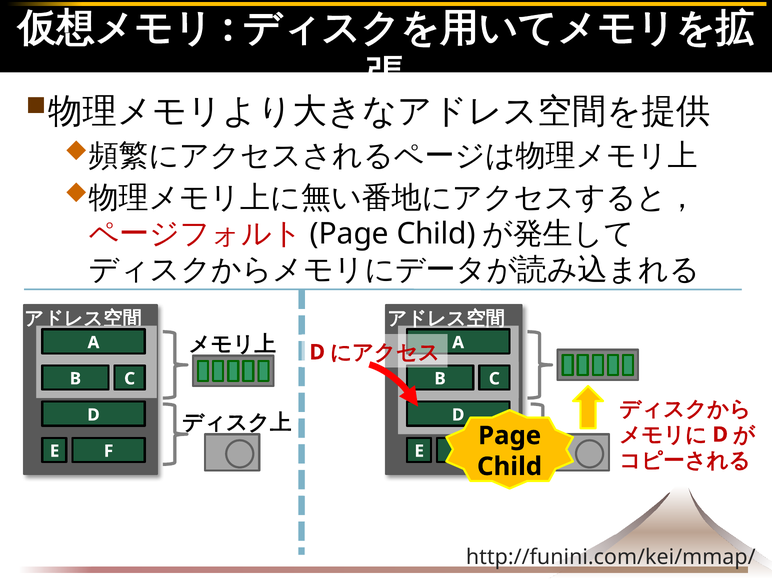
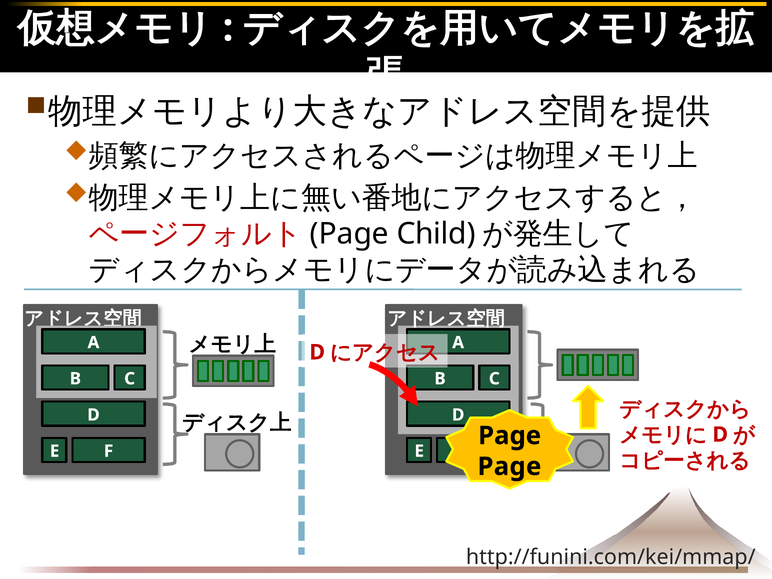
Child: Child -> Page (509, 467)
